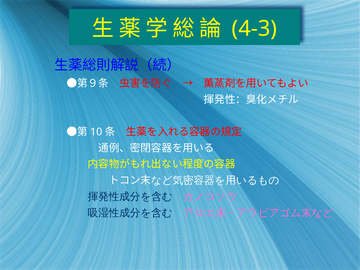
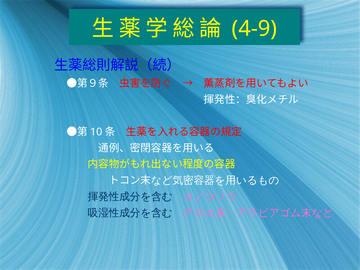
4-3: 4-3 -> 4-9 (254, 29)
